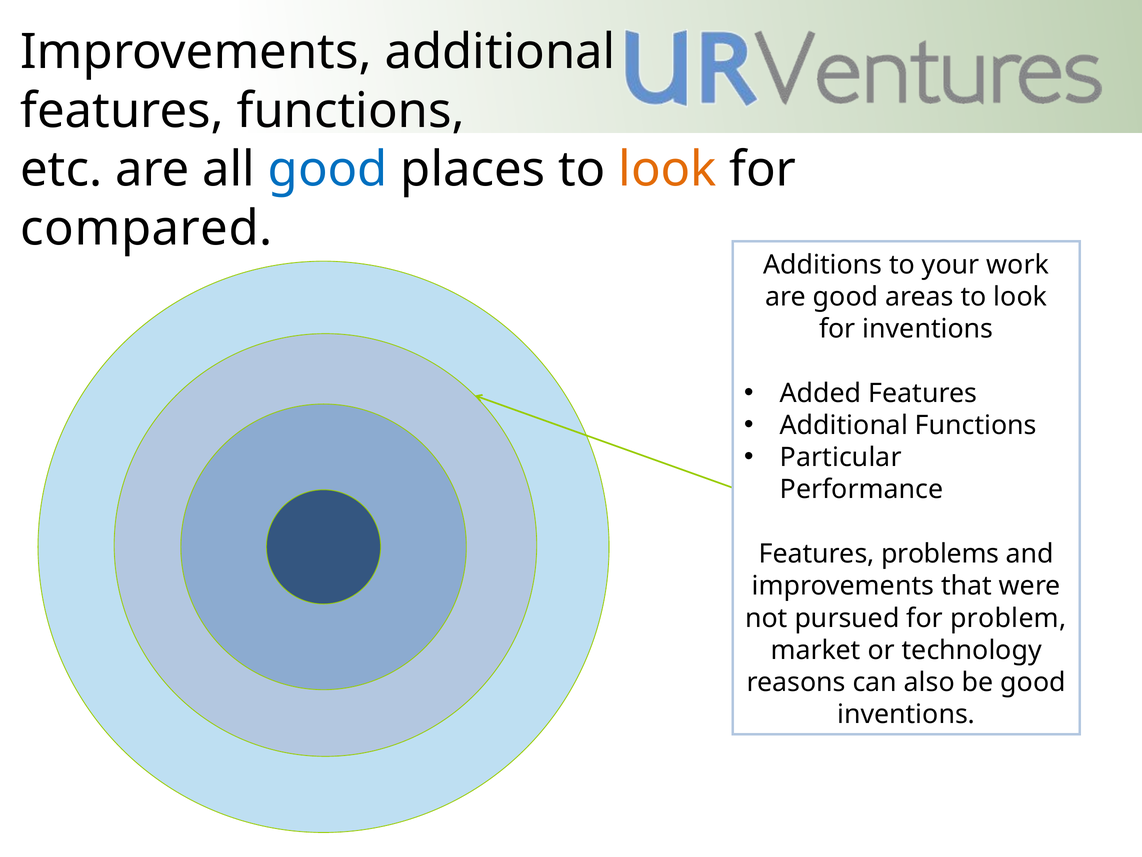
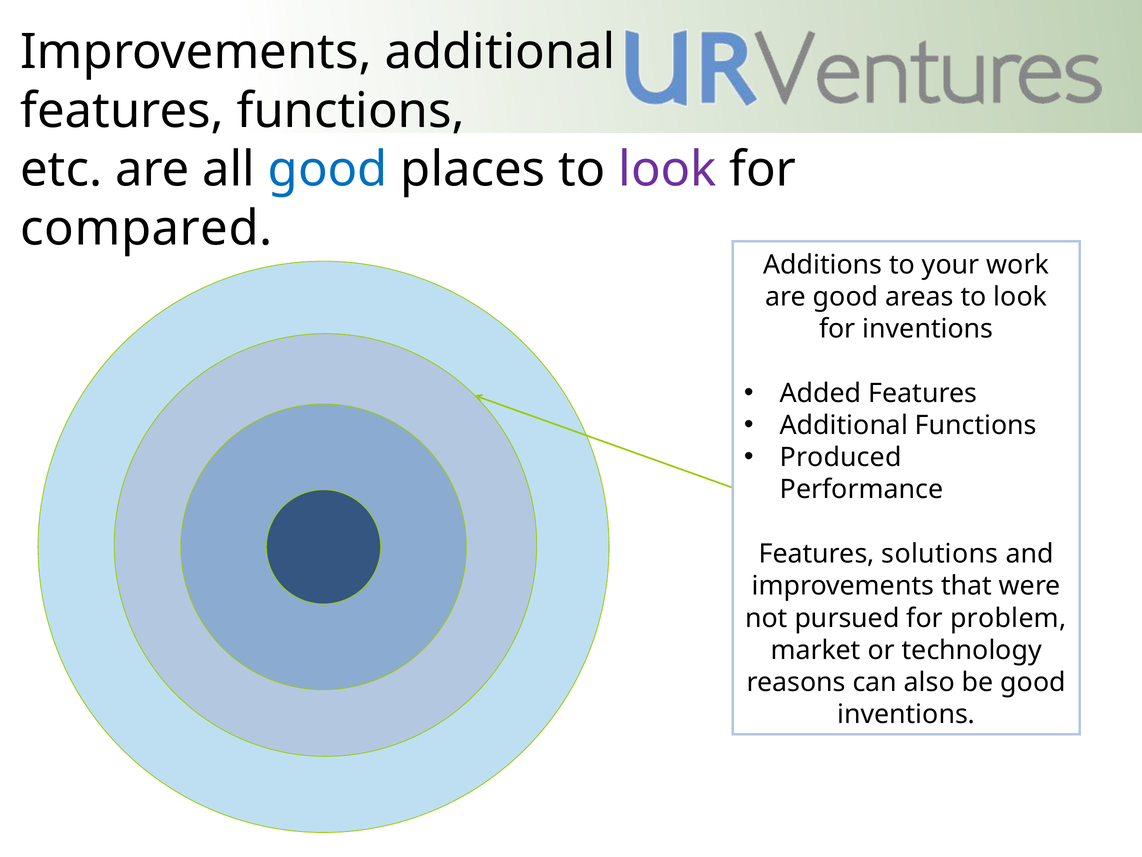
look colour: orange -> purple (667, 170)
Particular: Particular -> Produced (841, 457)
problems: problems -> solutions (940, 554)
